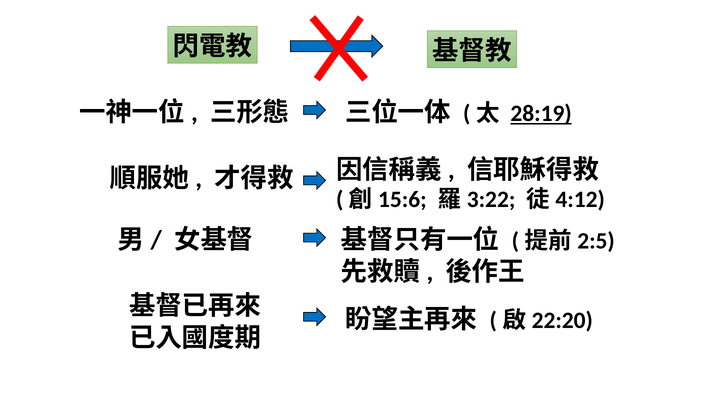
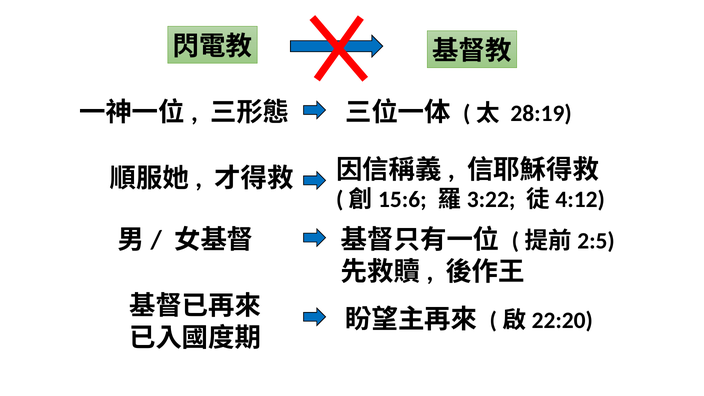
28:19 underline: present -> none (541, 114)
